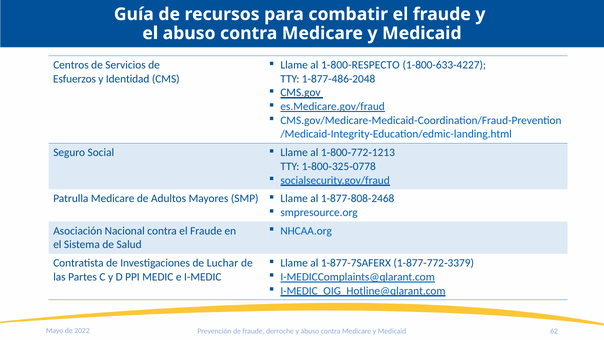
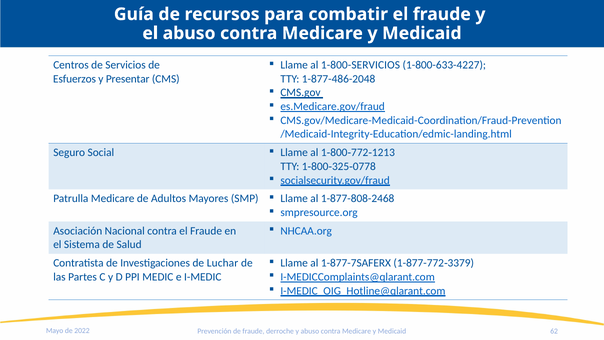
1-800-RESPECTO: 1-800-RESPECTO -> 1-800-SERVICIOS (360, 65)
Identidad: Identidad -> Presentar (128, 79)
